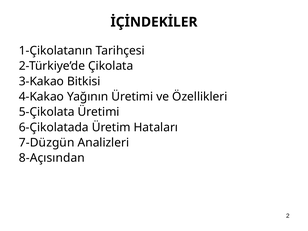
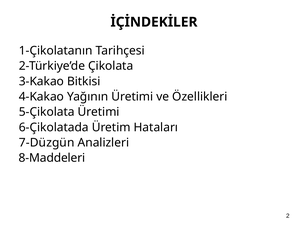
8-Açısından: 8-Açısından -> 8-Maddeleri (52, 158)
